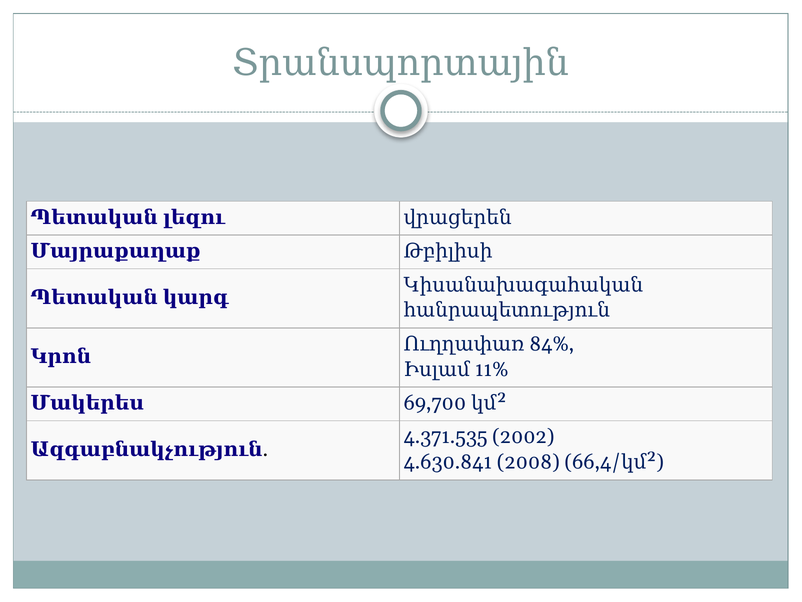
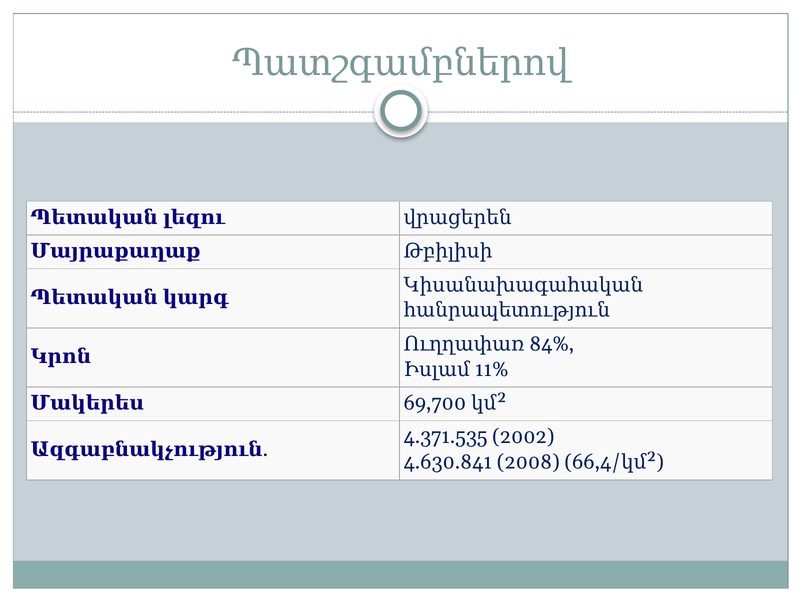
Տրանսպորտային: Տրանսպորտային -> Պատշգամբներով (401, 63)
